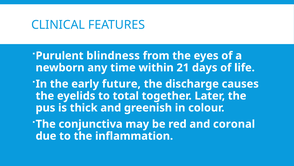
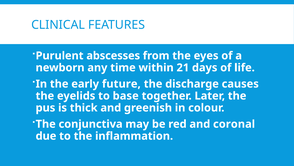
blindness: blindness -> abscesses (113, 55)
total: total -> base (126, 96)
